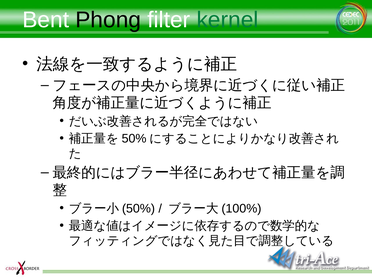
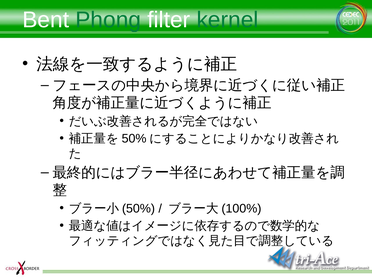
Phong colour: black -> green (108, 20)
